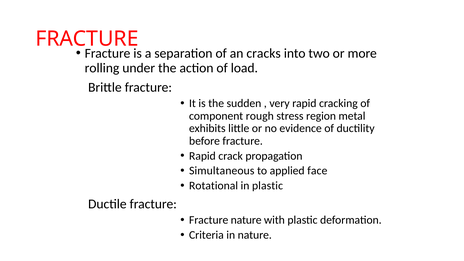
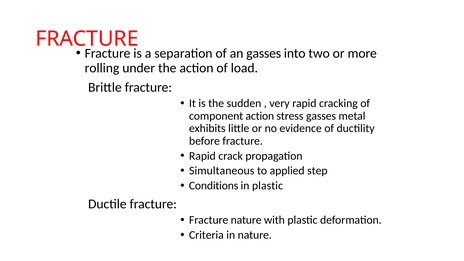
an cracks: cracks -> gasses (264, 53)
component rough: rough -> action (260, 116)
stress region: region -> gasses (321, 116)
face: face -> step (317, 171)
Rotational: Rotational -> Conditions (214, 186)
